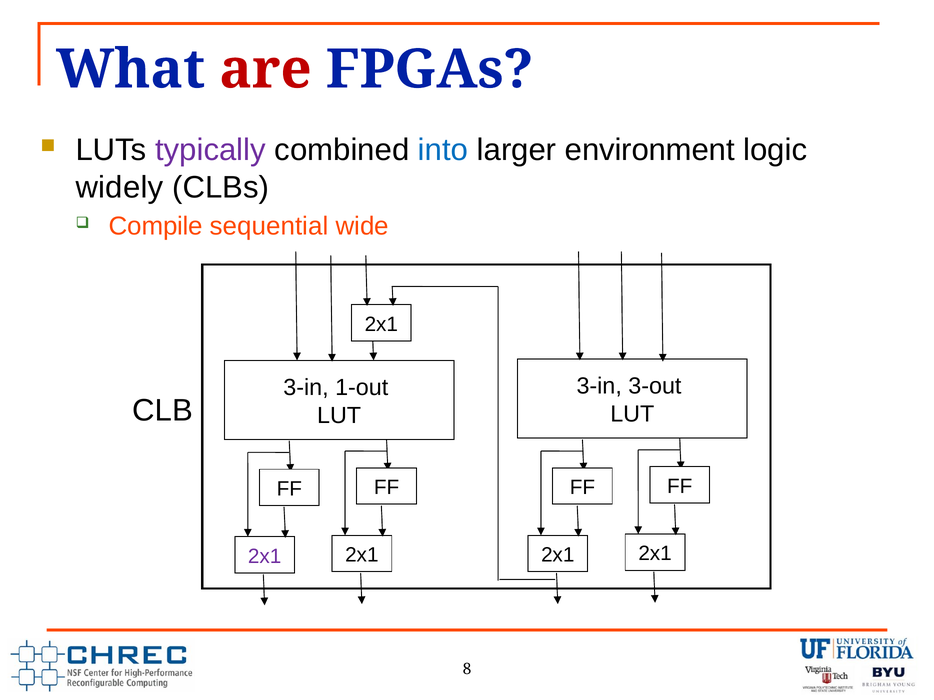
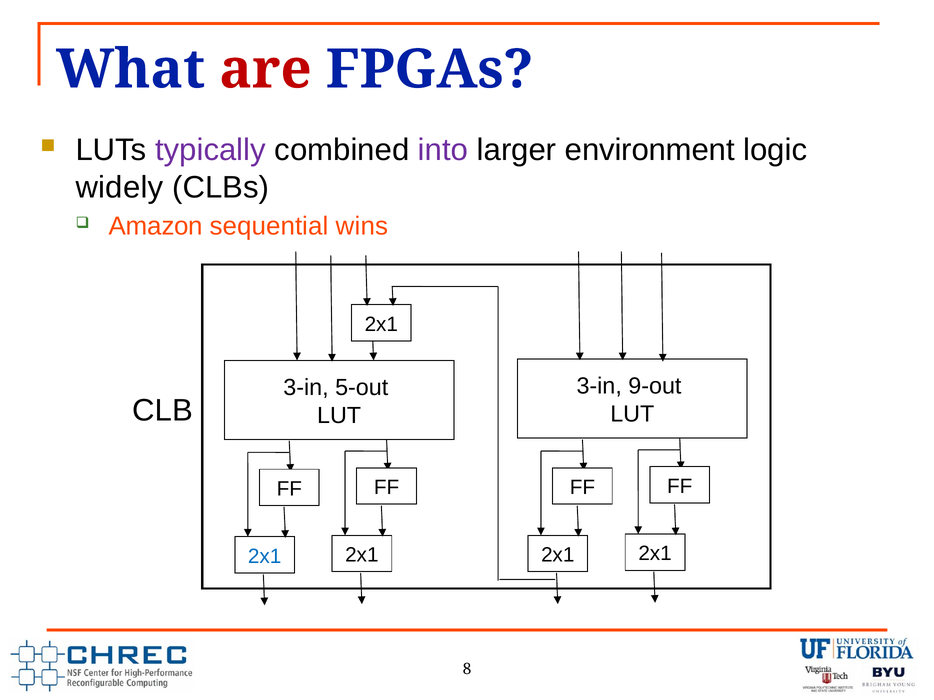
into colour: blue -> purple (443, 150)
Compile: Compile -> Amazon (156, 227)
wide: wide -> wins (362, 227)
3-out: 3-out -> 9-out (655, 386)
1-out: 1-out -> 5-out (362, 388)
2x1 colour: purple -> blue (265, 557)
